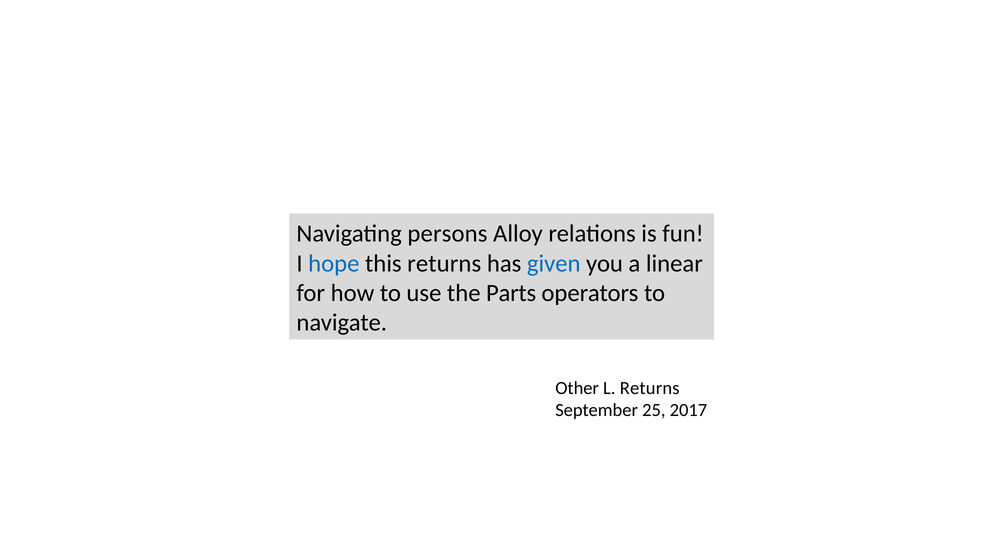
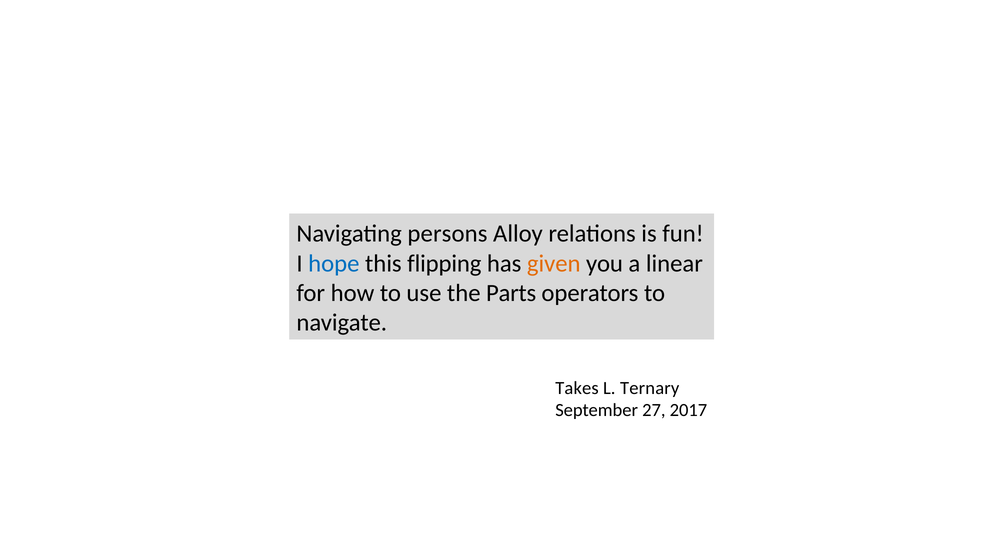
this returns: returns -> flipping (444, 264)
given colour: blue -> orange (554, 264)
Other: Other -> Takes (577, 388)
L Returns: Returns -> Ternary (650, 388)
25: 25 -> 27 (654, 410)
